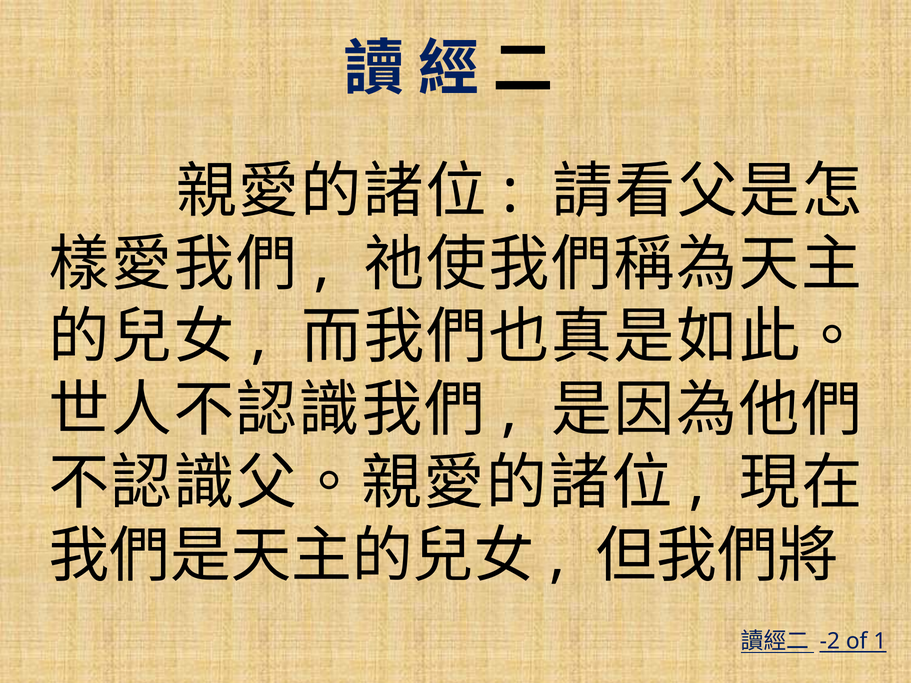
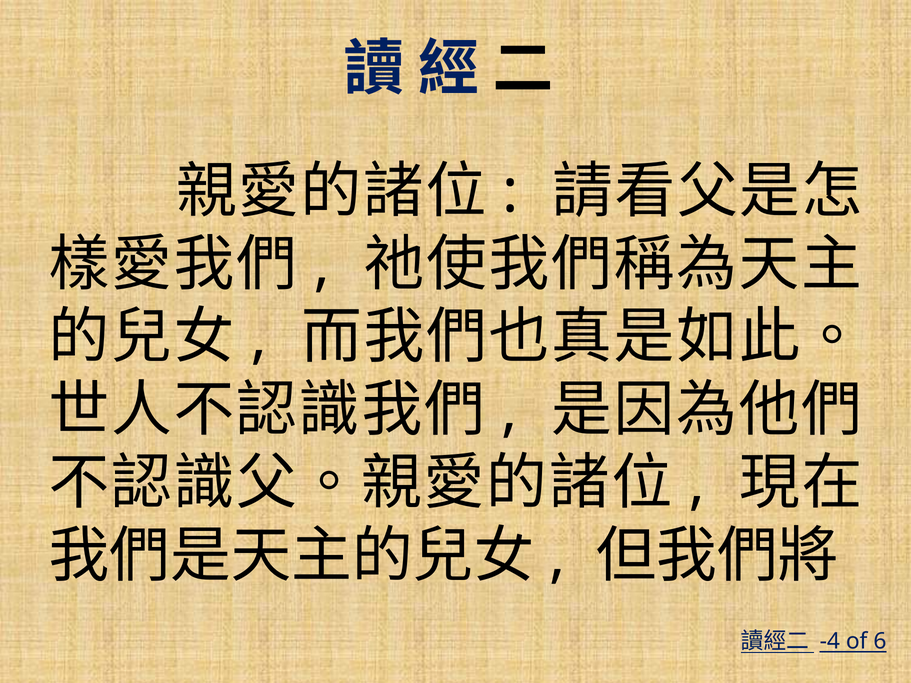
-2: -2 -> -4 (830, 642)
1: 1 -> 6 (880, 642)
